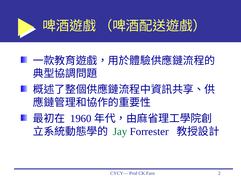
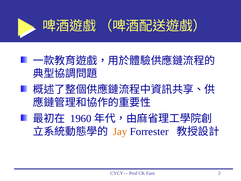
Jay colour: green -> orange (120, 131)
